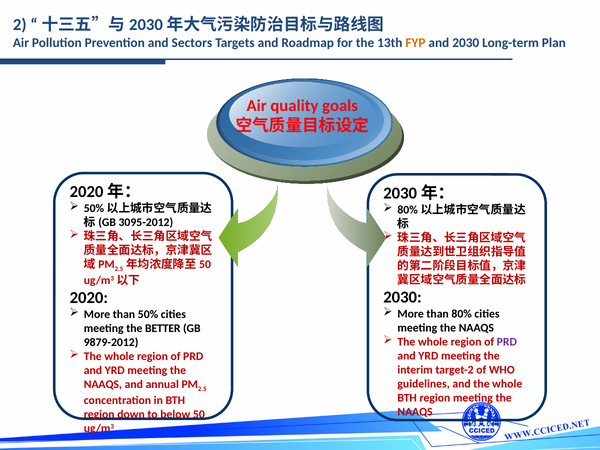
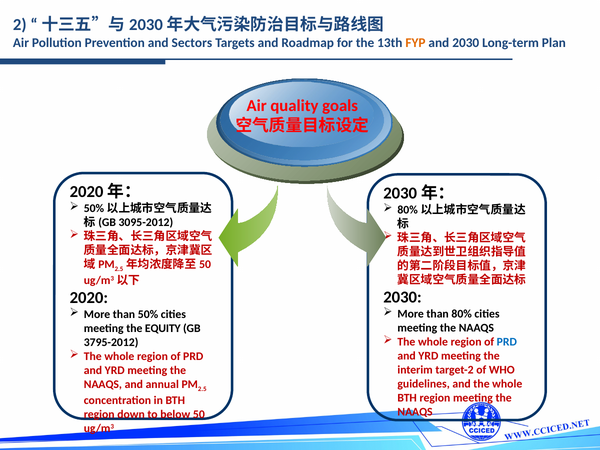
BETTER: BETTER -> EQUITY (163, 328)
PRD colour: purple -> blue (507, 342)
9879-2012: 9879-2012 -> 3795-2012 (111, 342)
